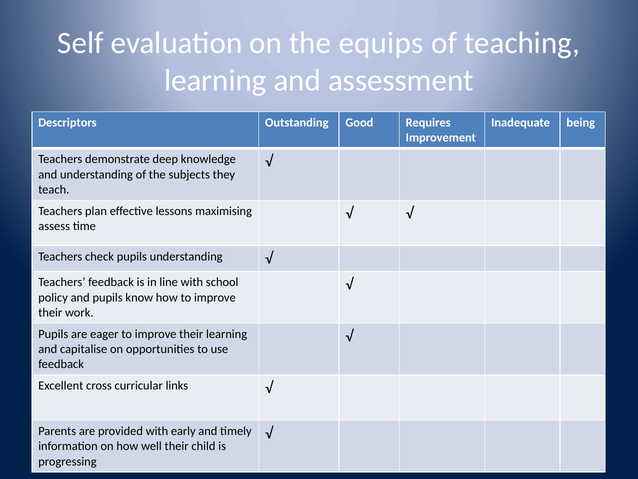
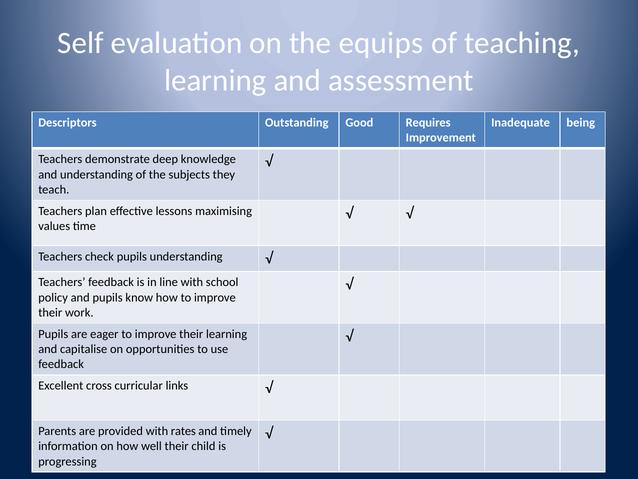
assess: assess -> values (54, 226)
early: early -> rates (183, 431)
